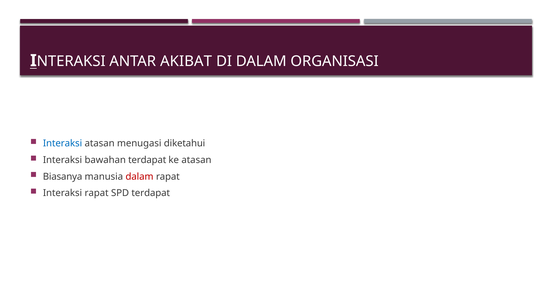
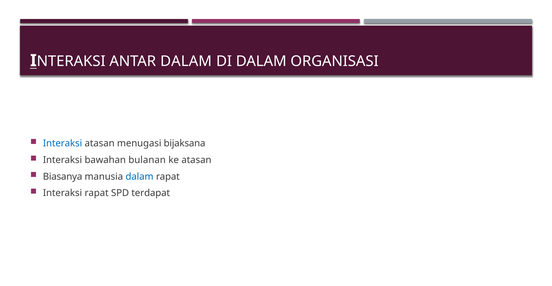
ANTAR AKIBAT: AKIBAT -> DALAM (186, 61)
diketahui: diketahui -> bijaksana (185, 144)
bawahan terdapat: terdapat -> bulanan (147, 160)
dalam colour: red -> blue (140, 177)
